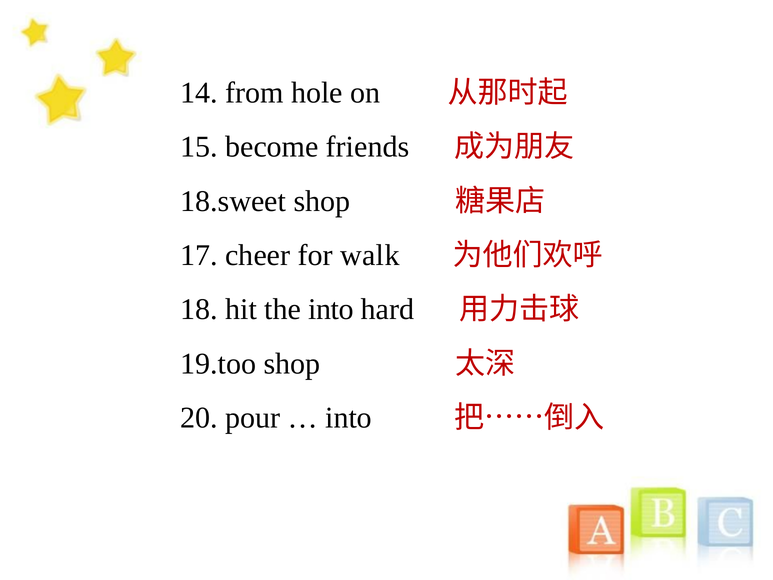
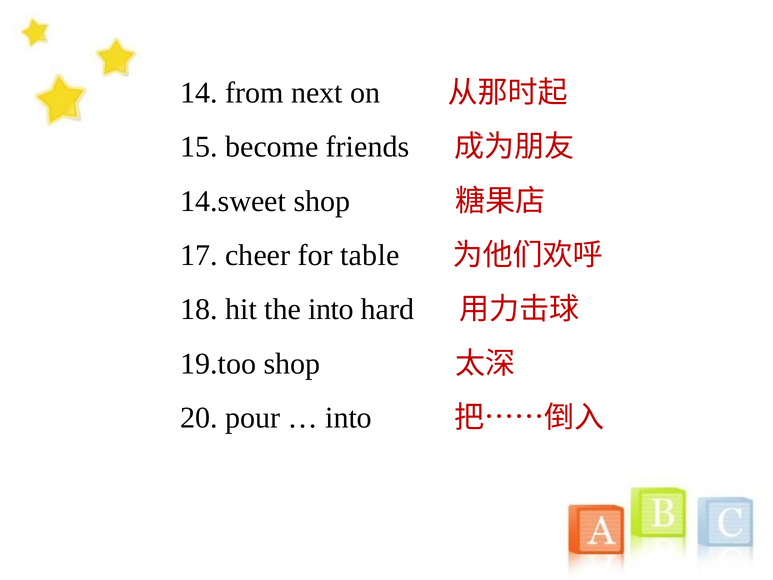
hole: hole -> next (317, 93)
18.sweet: 18.sweet -> 14.sweet (233, 201)
walk: walk -> table (370, 255)
